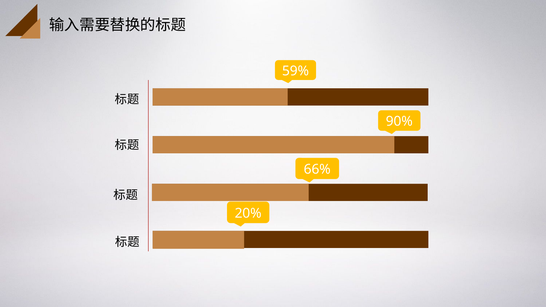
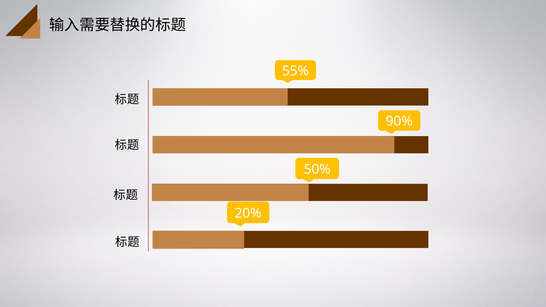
59%: 59% -> 55% (295, 71)
66%: 66% -> 50% (317, 169)
